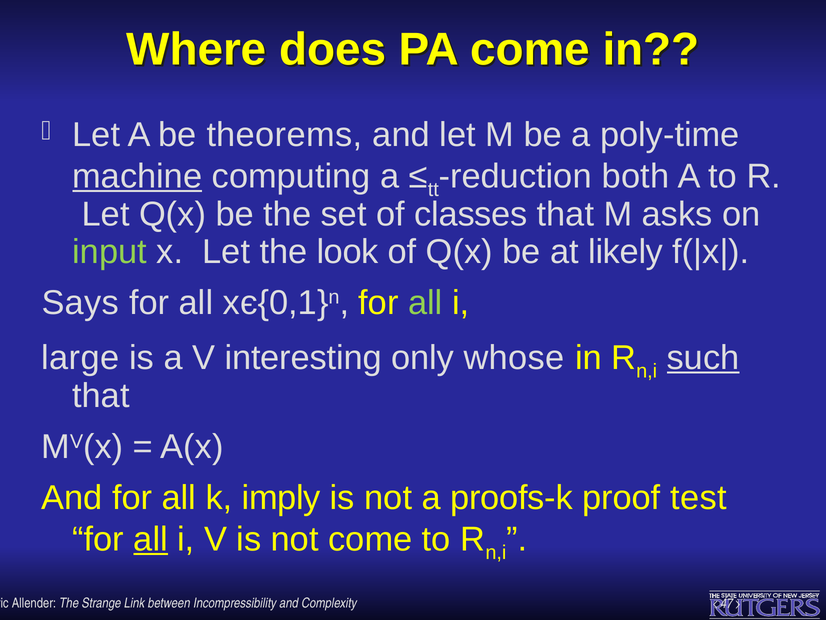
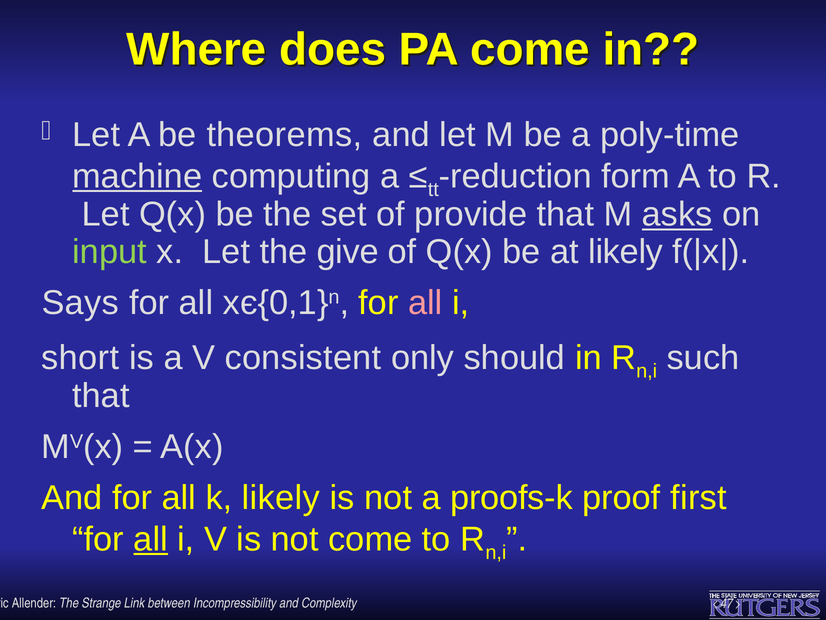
both: both -> form (636, 176)
classes: classes -> provide (471, 214)
asks underline: none -> present (677, 214)
look: look -> give (348, 252)
all colour: light green -> pink (425, 302)
large: large -> short (80, 358)
interesting: interesting -> consistent (303, 358)
whose: whose -> should (514, 358)
such underline: present -> none (703, 358)
k imply: imply -> likely (281, 498)
test: test -> first (699, 498)
